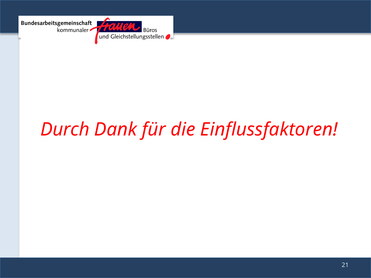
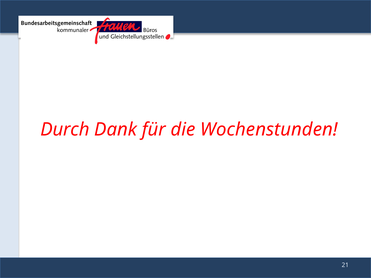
Einflussfaktoren: Einflussfaktoren -> Wochenstunden (269, 130)
